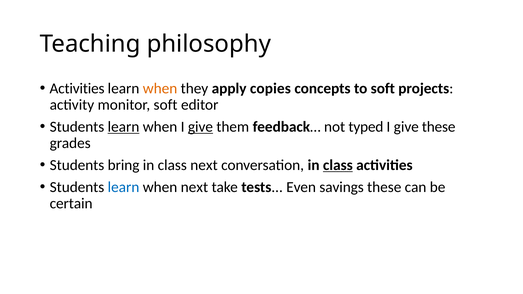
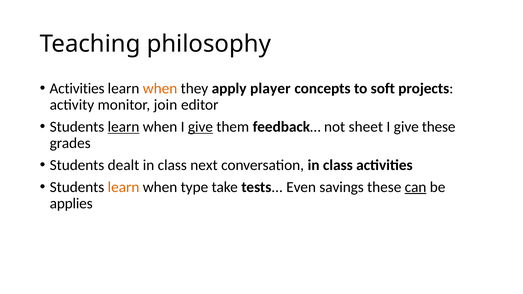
copies: copies -> player (270, 88)
monitor soft: soft -> join (165, 105)
typed: typed -> sheet (366, 127)
bring: bring -> dealt (123, 165)
class underline: present -> none (338, 165)
learn colour: blue -> orange (124, 187)
when next: next -> type (194, 187)
can underline: none -> present (416, 187)
certain: certain -> applies (71, 204)
